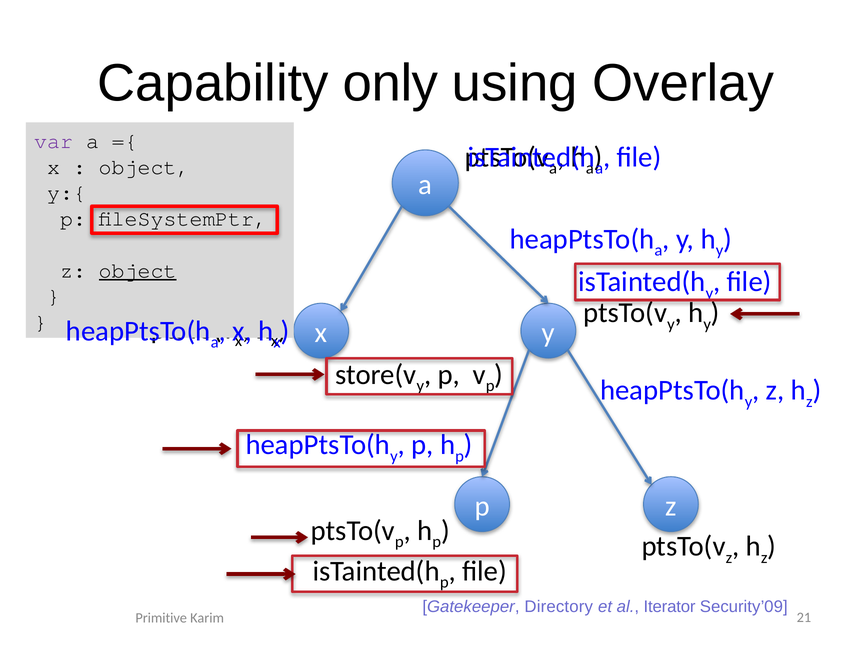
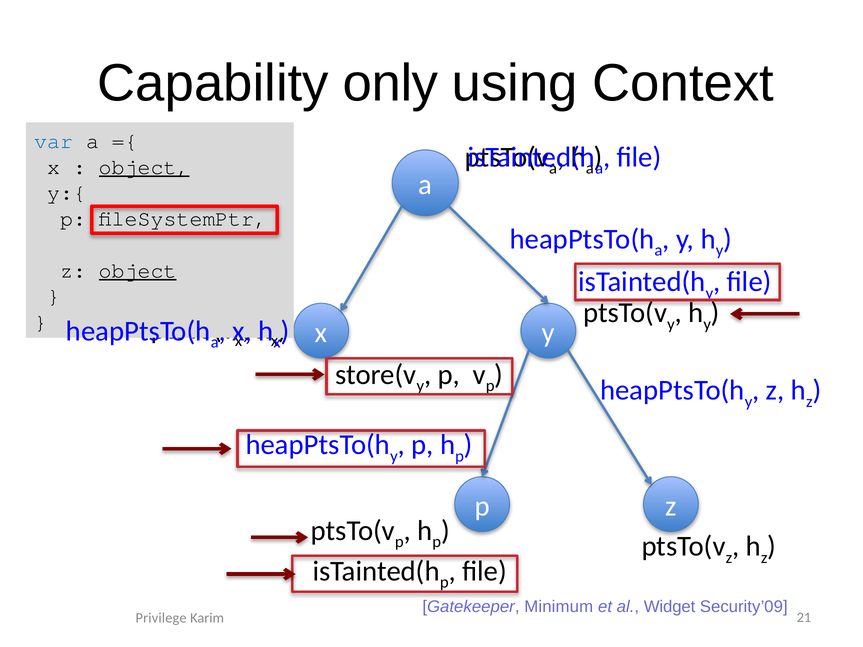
Overlay: Overlay -> Context (683, 84)
var colour: purple -> blue (54, 141)
object underline: none -> present (144, 167)
Directory: Directory -> Minimum (559, 607)
Iterator: Iterator -> Widget (670, 607)
Primitive: Primitive -> Privilege (161, 618)
